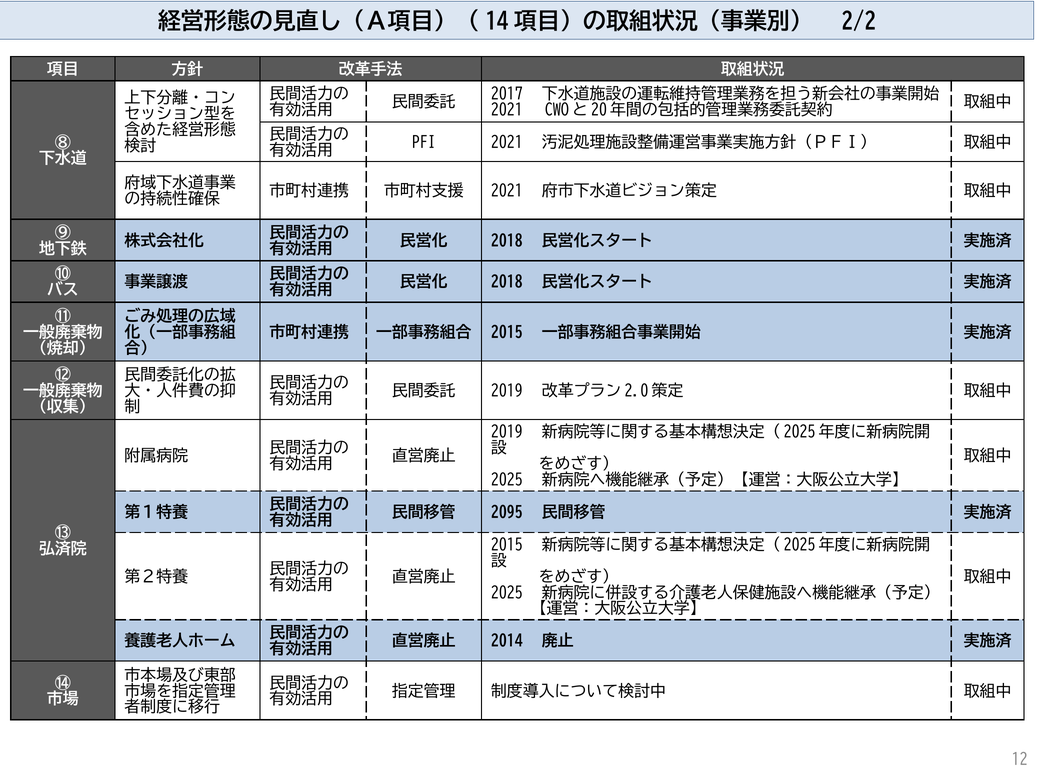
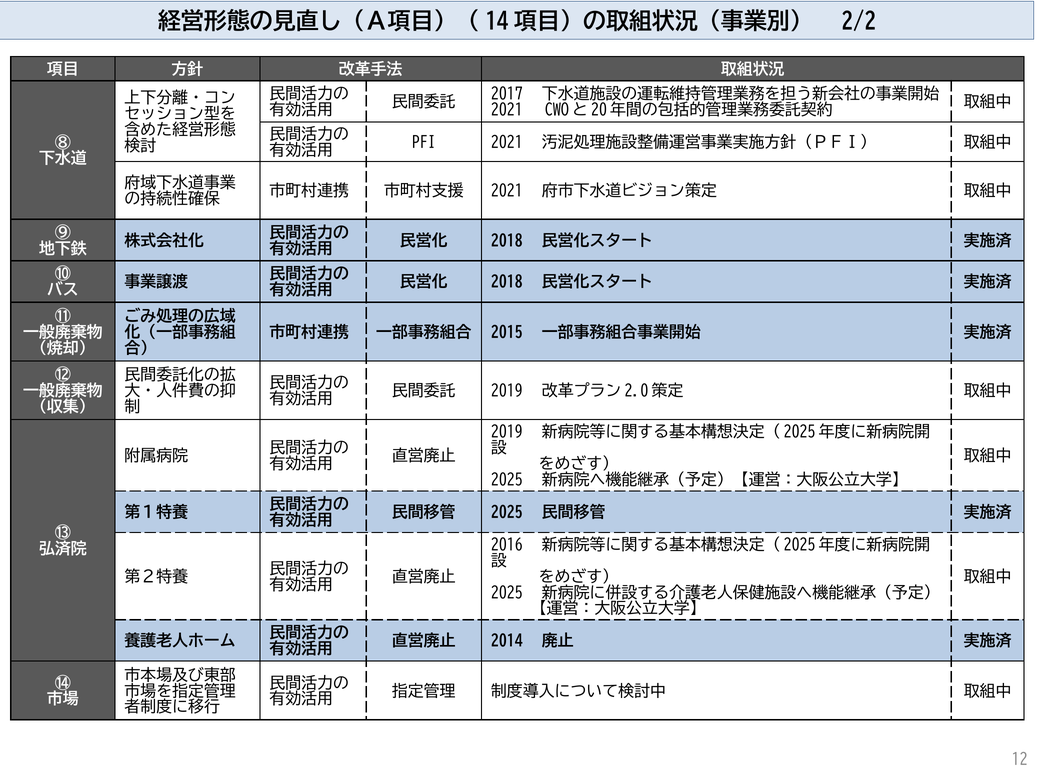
2095: 2095 -> 2025 (507, 512)
2015: 2015 -> 2016 (507, 545)
